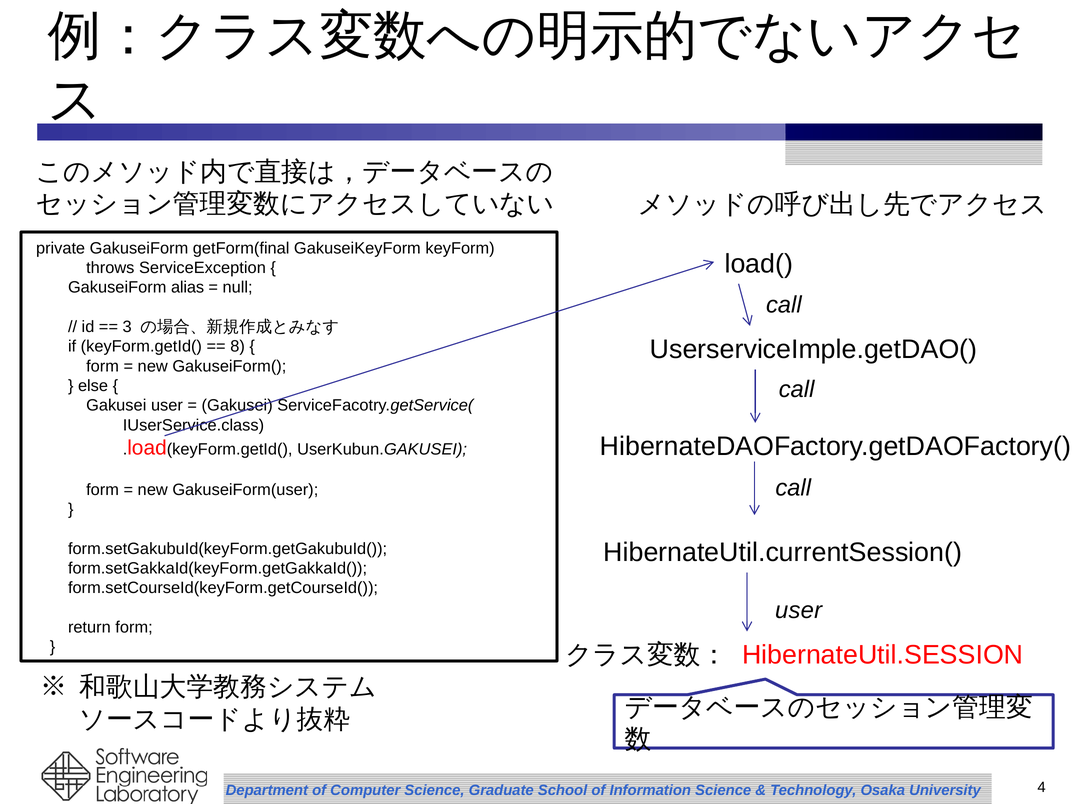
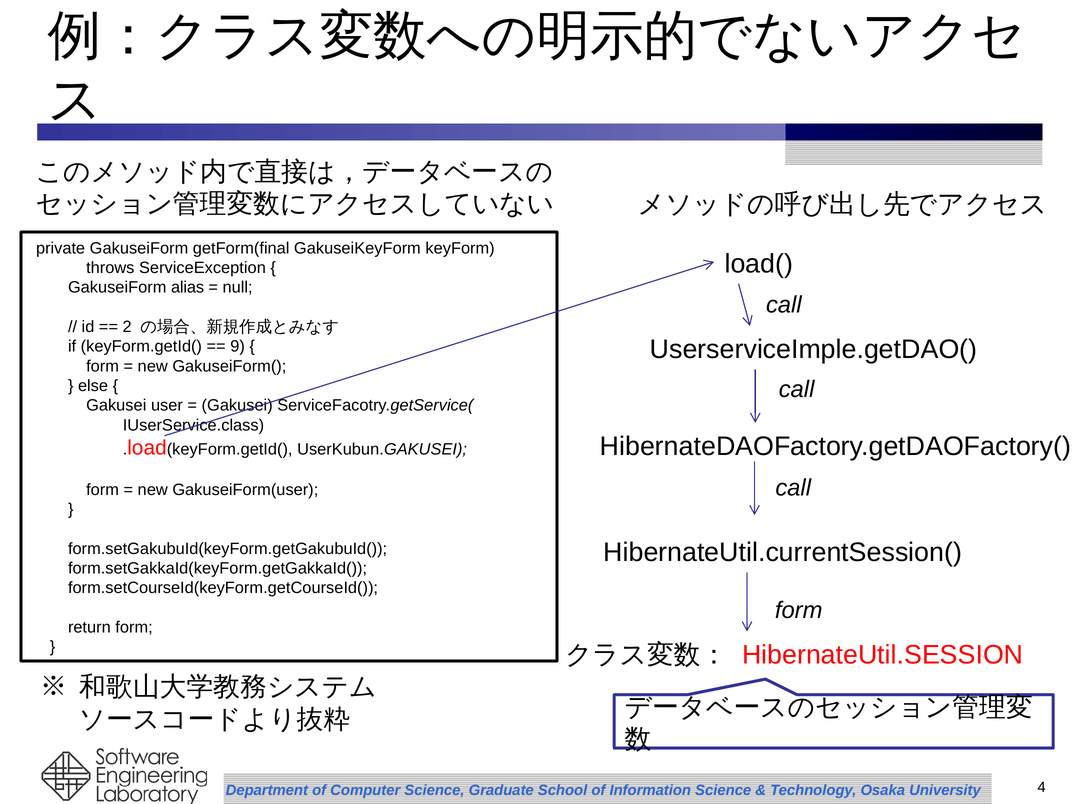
3: 3 -> 2 (127, 327)
8: 8 -> 9 (238, 347)
user: user -> form (799, 611)
